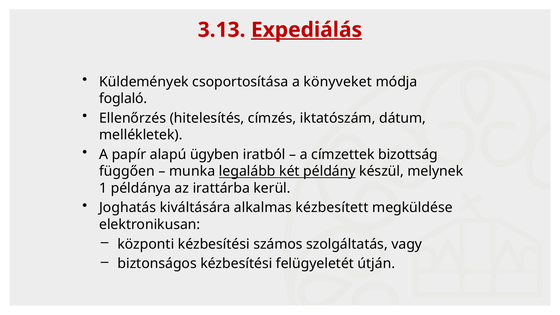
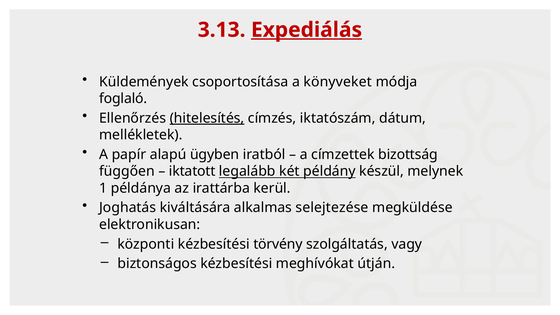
hitelesítés underline: none -> present (207, 118)
munka: munka -> iktatott (192, 171)
kézbesített: kézbesített -> selejtezése (332, 208)
számos: számos -> törvény (278, 244)
felügyeletét: felügyeletét -> meghívókat (315, 264)
